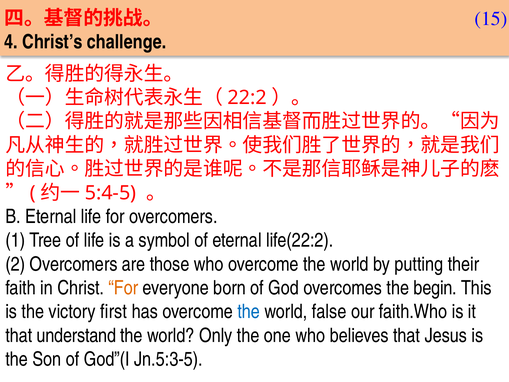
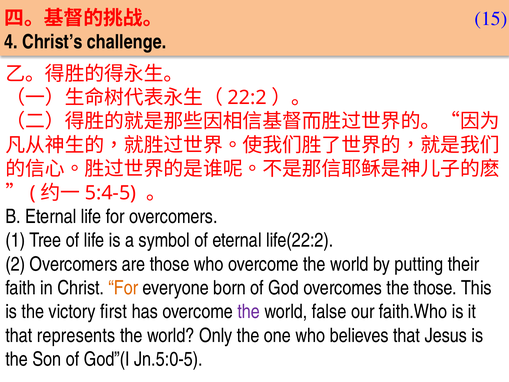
the begin: begin -> those (435, 288)
the colour: blue -> purple (249, 312)
understand: understand -> represents (76, 335)
Jn.5:3-5: Jn.5:3-5 -> Jn.5:0-5 (168, 359)
